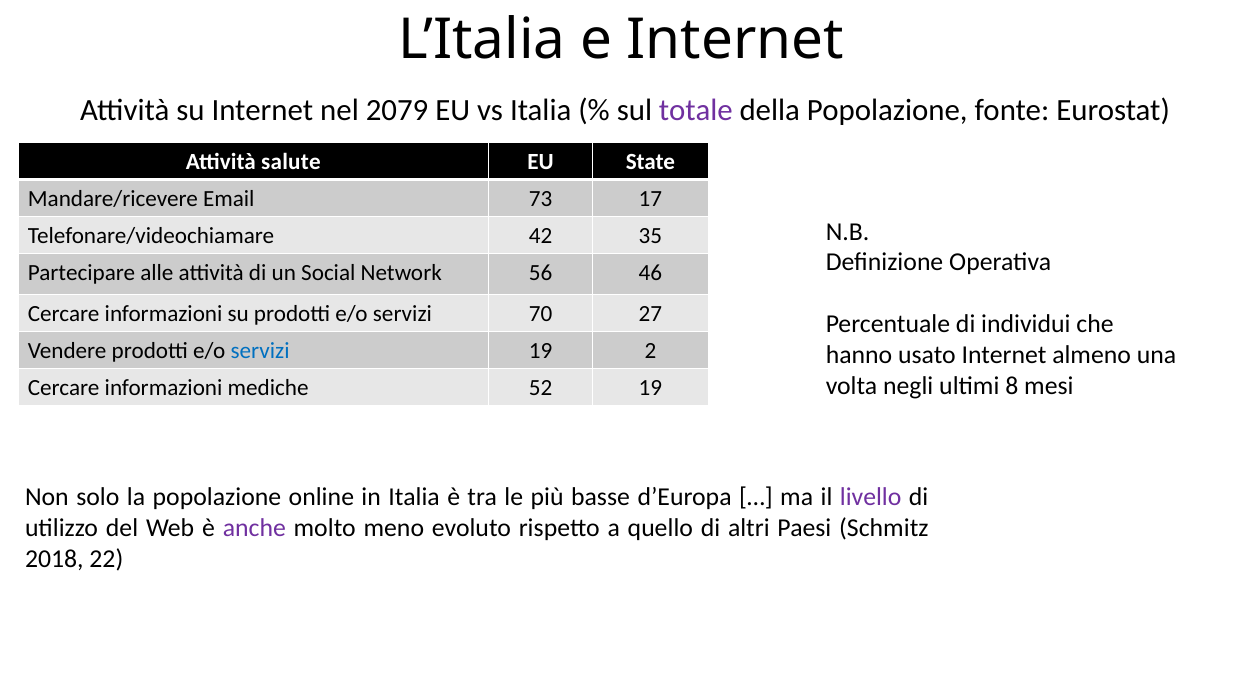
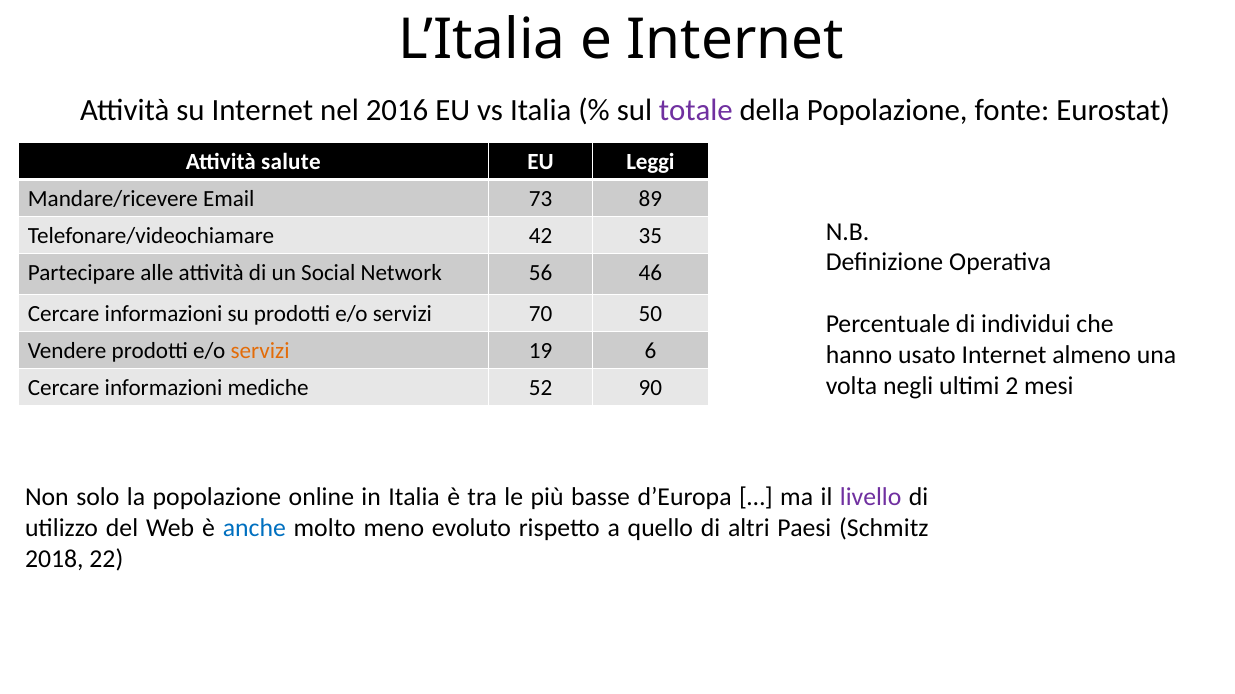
2079: 2079 -> 2016 (397, 110)
State: State -> Leggi (650, 162)
17: 17 -> 89 (650, 199)
27: 27 -> 50 (650, 314)
servizi colour: blue -> orange (260, 351)
2: 2 -> 6 (650, 351)
8: 8 -> 2 (1012, 386)
52 19: 19 -> 90 (650, 388)
anche colour: purple -> blue (254, 528)
